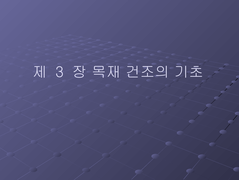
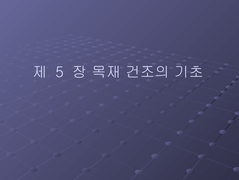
3: 3 -> 5 (60, 72)
